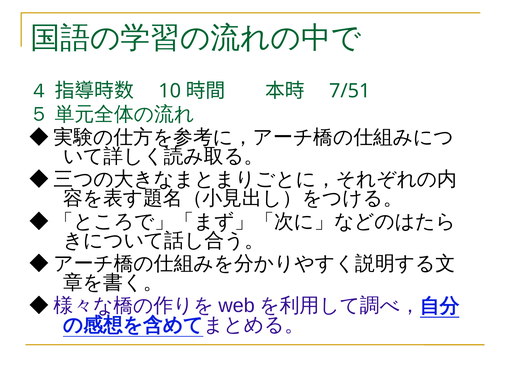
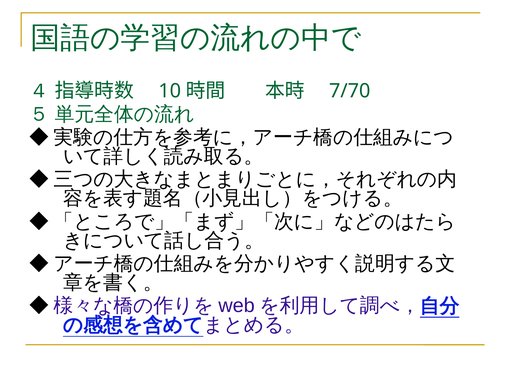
7/51: 7/51 -> 7/70 (350, 91)
